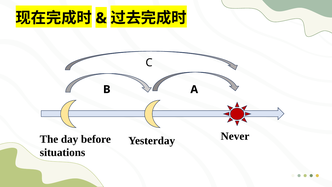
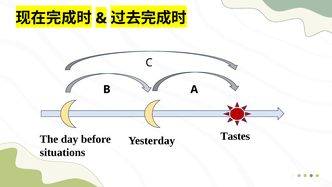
Never: Never -> Tastes (235, 136)
